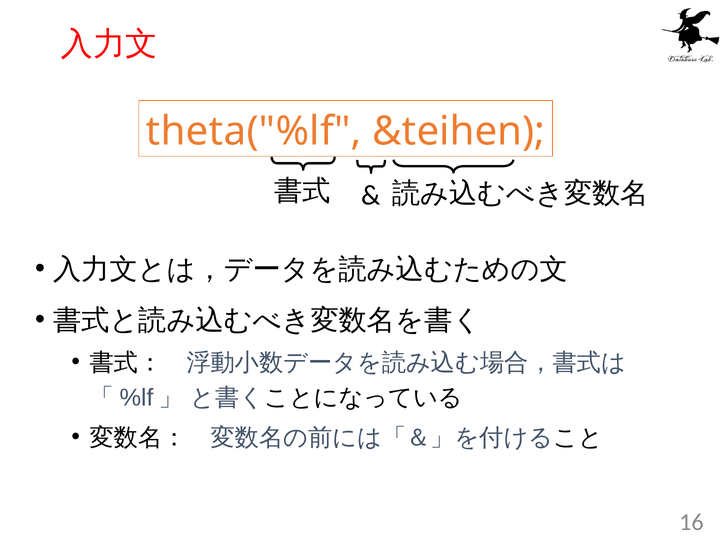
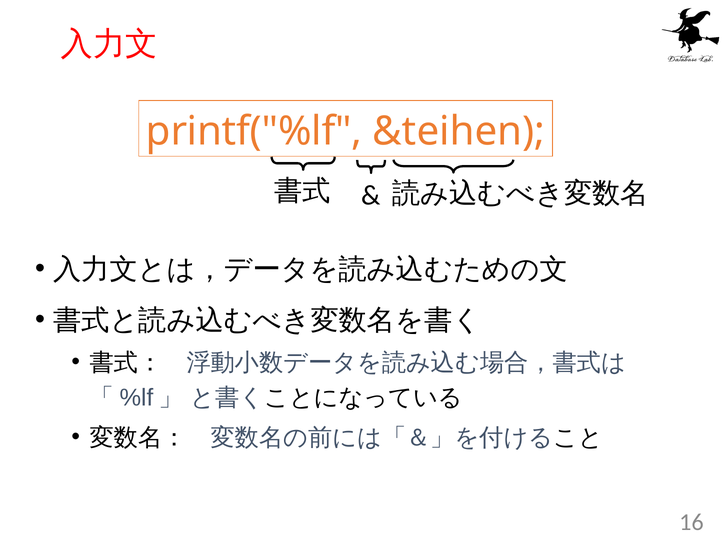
theta("%lf: theta("%lf -> printf("%lf (254, 131)
